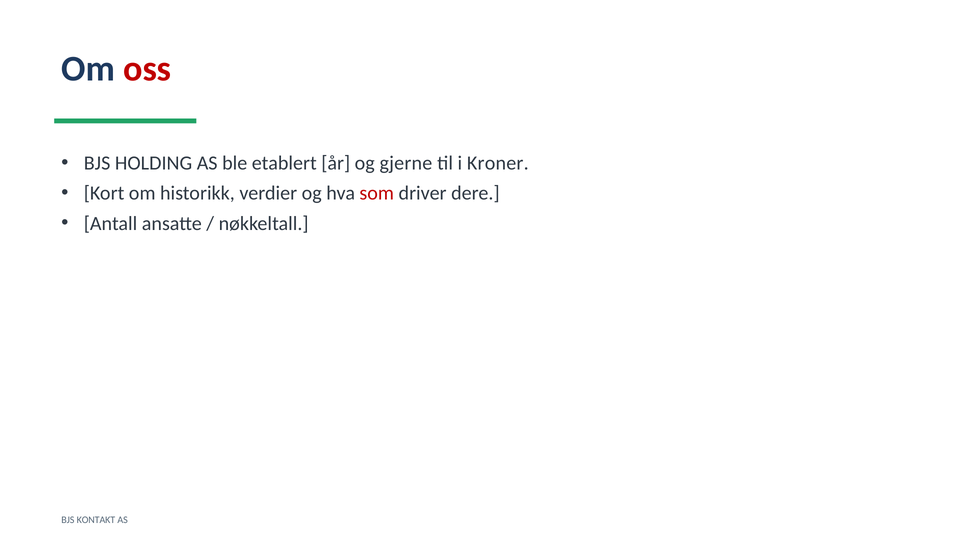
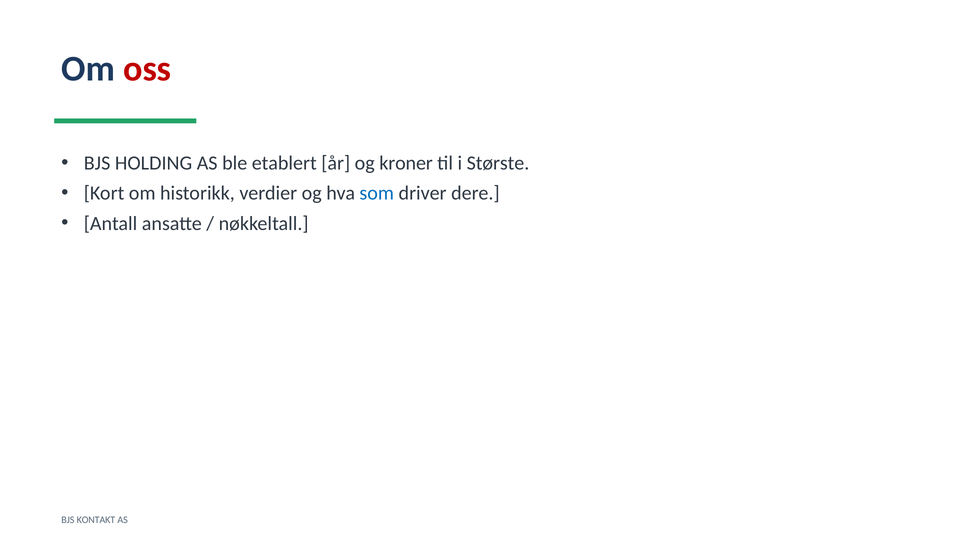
gjerne: gjerne -> kroner (406, 163)
Kroner: Kroner -> Største (498, 163)
som colour: red -> blue (377, 193)
